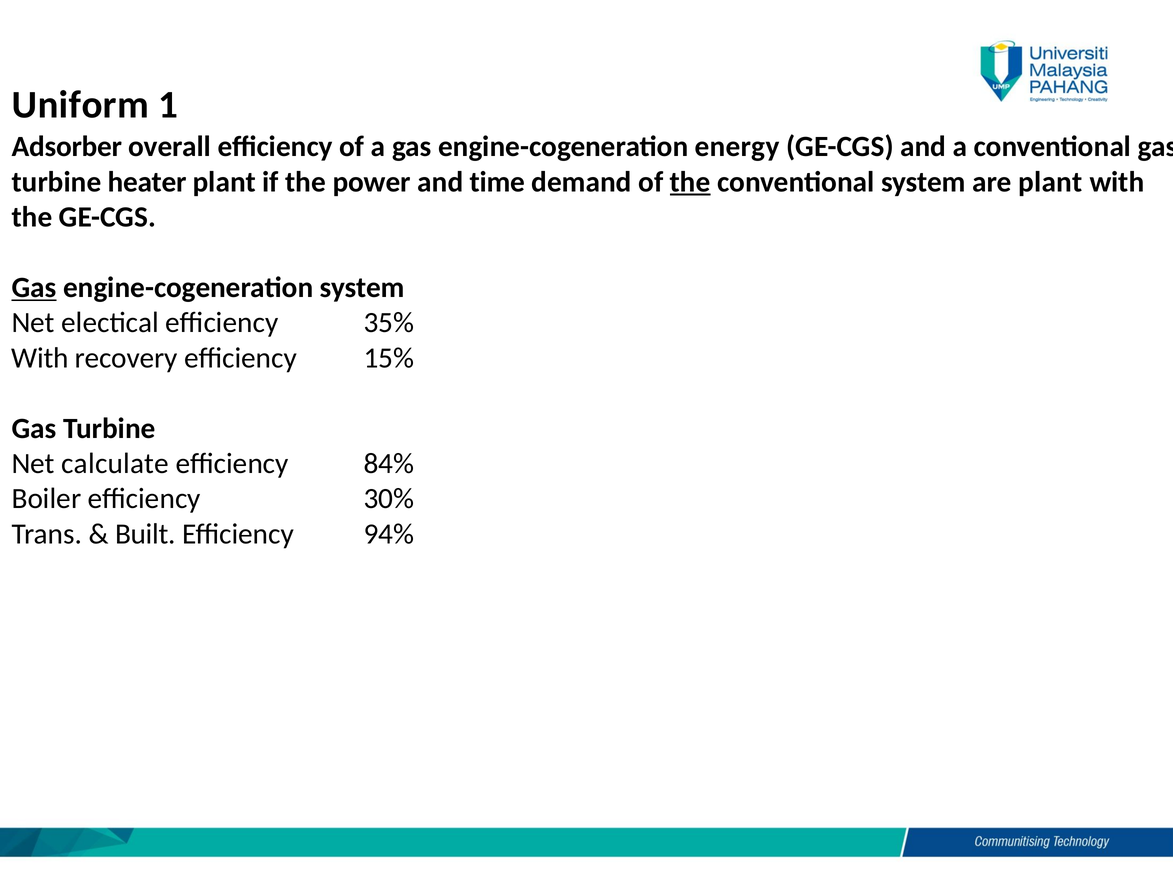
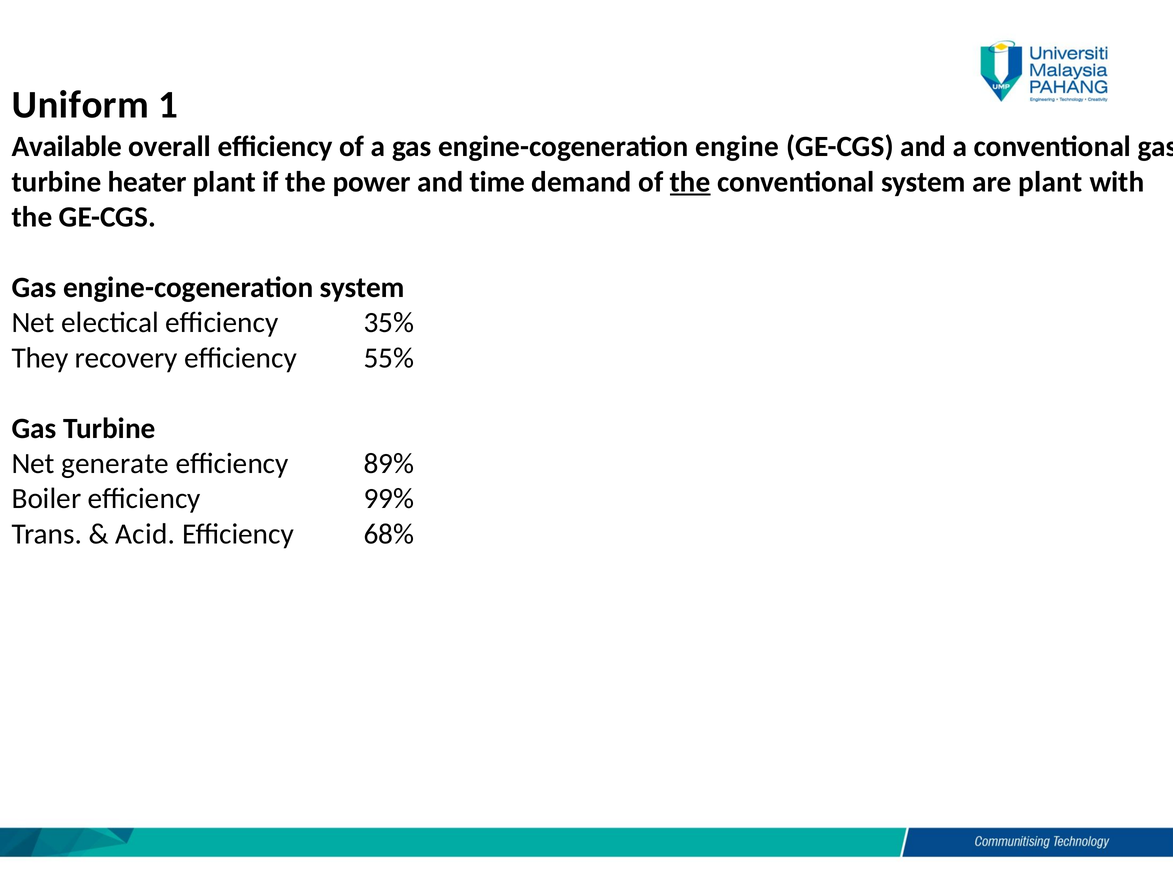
Adsorber: Adsorber -> Available (67, 147)
energy: energy -> engine (737, 147)
Gas underline: present -> none (34, 287)
With: With -> They (40, 358)
15%: 15% -> 55% (389, 358)
calculate: calculate -> generate (115, 463)
84%: 84% -> 89% (389, 463)
30%: 30% -> 99% (389, 499)
Built: Built -> Acid (145, 534)
94%: 94% -> 68% (389, 534)
